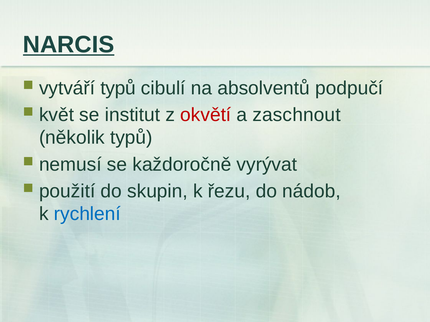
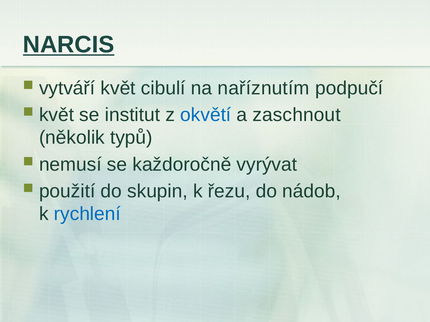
vytváří typů: typů -> květ (118, 88)
absolventů: absolventů -> naříznutím (264, 88)
okvětí colour: red -> blue (206, 115)
